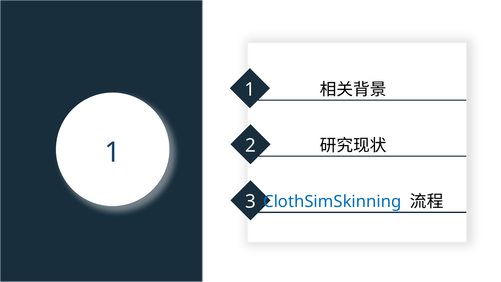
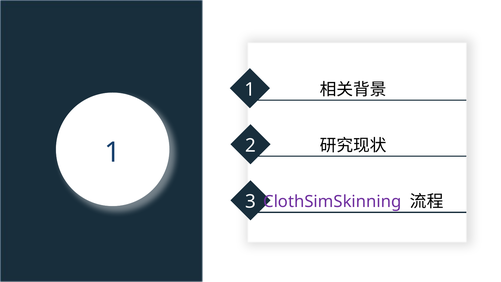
ClothSimSkinning colour: blue -> purple (332, 202)
